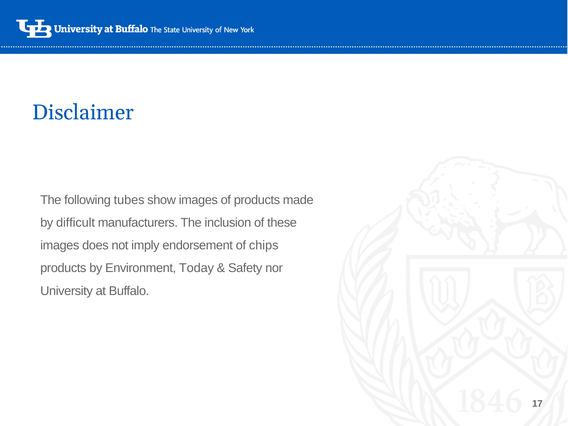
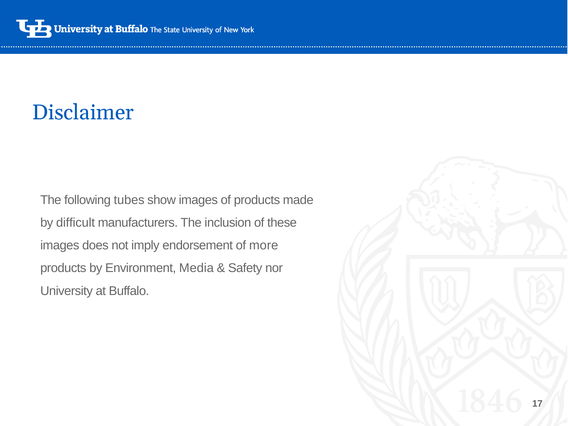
chips: chips -> more (264, 245)
Today: Today -> Media (196, 268)
